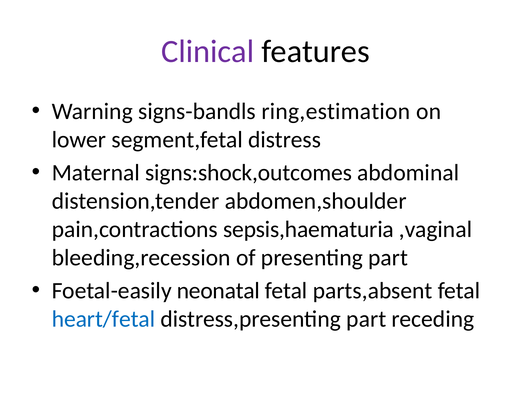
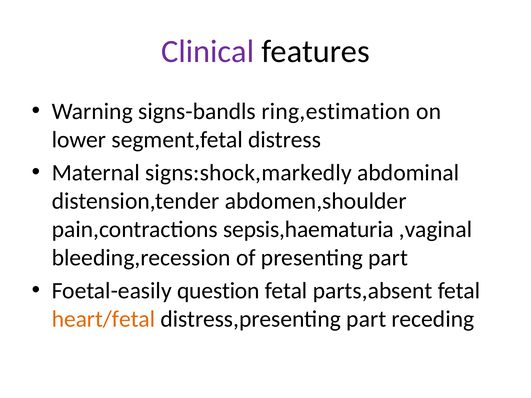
signs:shock,outcomes: signs:shock,outcomes -> signs:shock,markedly (248, 173)
neonatal: neonatal -> question (218, 291)
heart/fetal colour: blue -> orange (103, 319)
